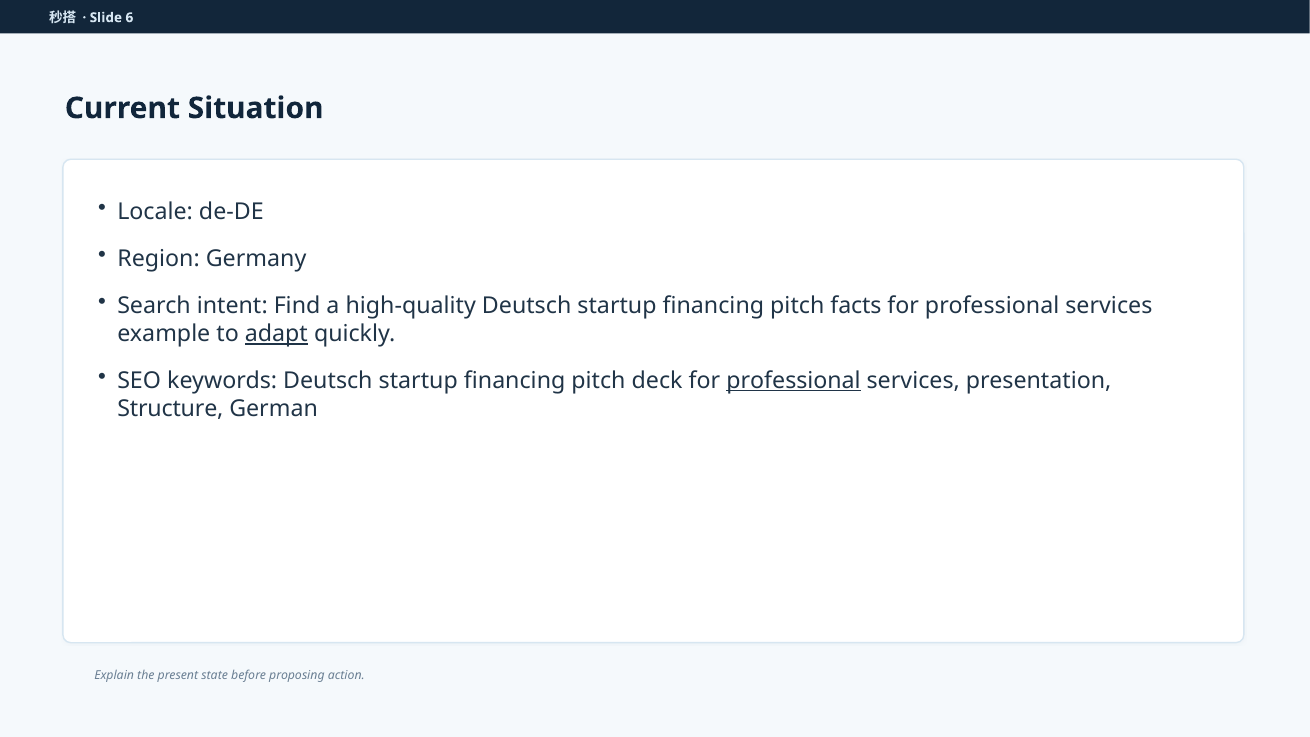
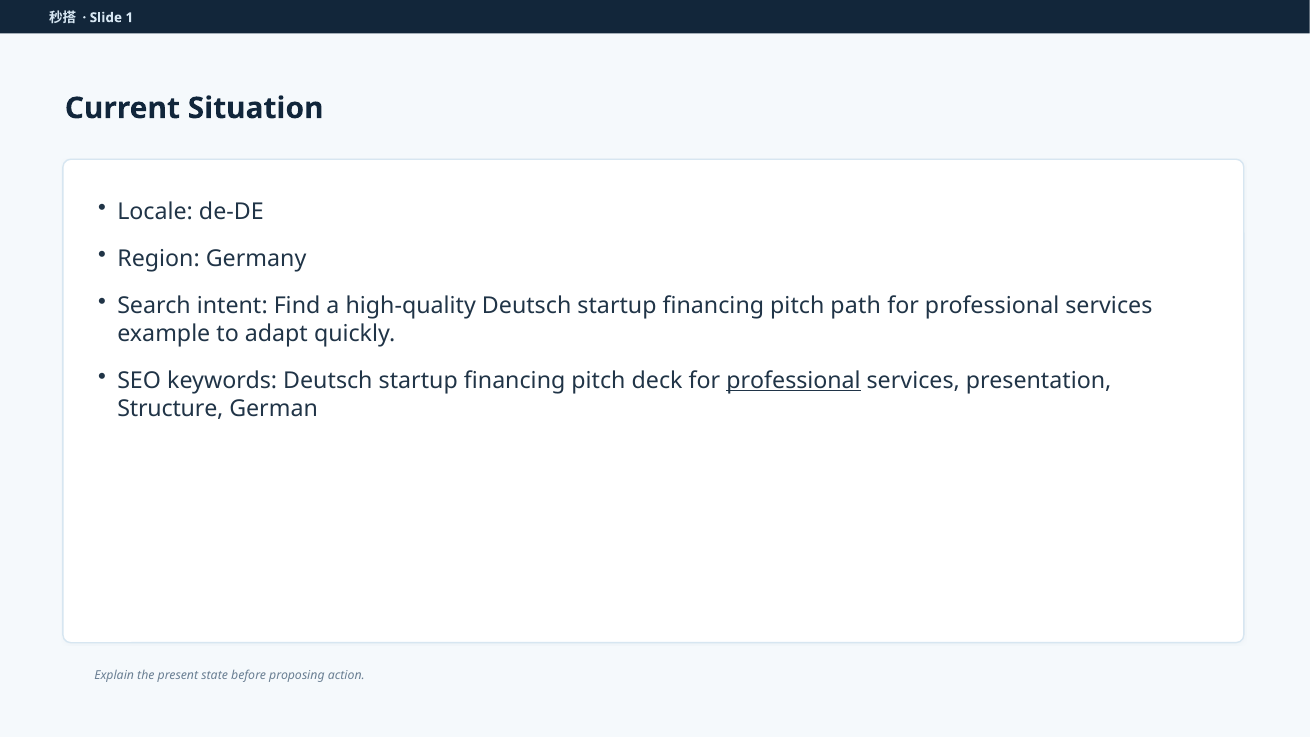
6: 6 -> 1 (129, 18)
facts: facts -> path (856, 306)
adapt underline: present -> none (276, 334)
